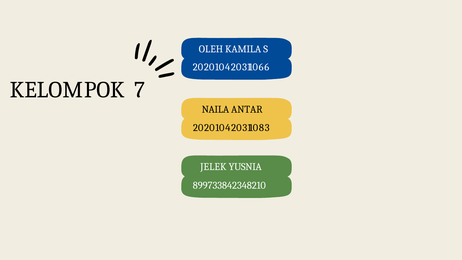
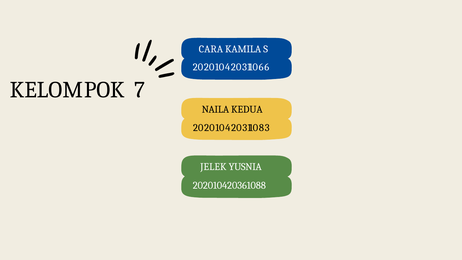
OLEH: OLEH -> CARA (211, 49)
ANTAR: ANTAR -> KEDUA (247, 109)
899733842348210: 899733842348210 -> 202010420361088 (229, 185)
